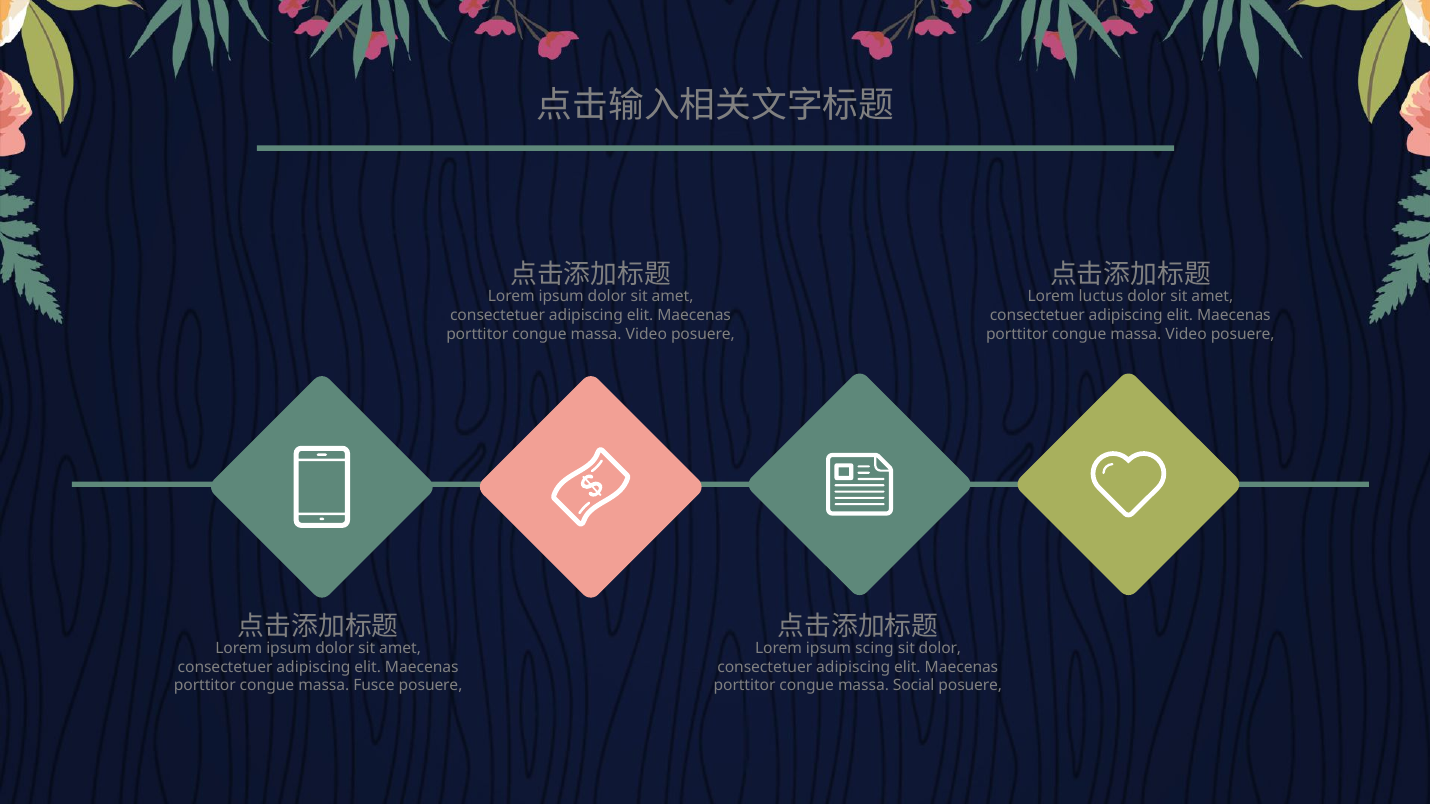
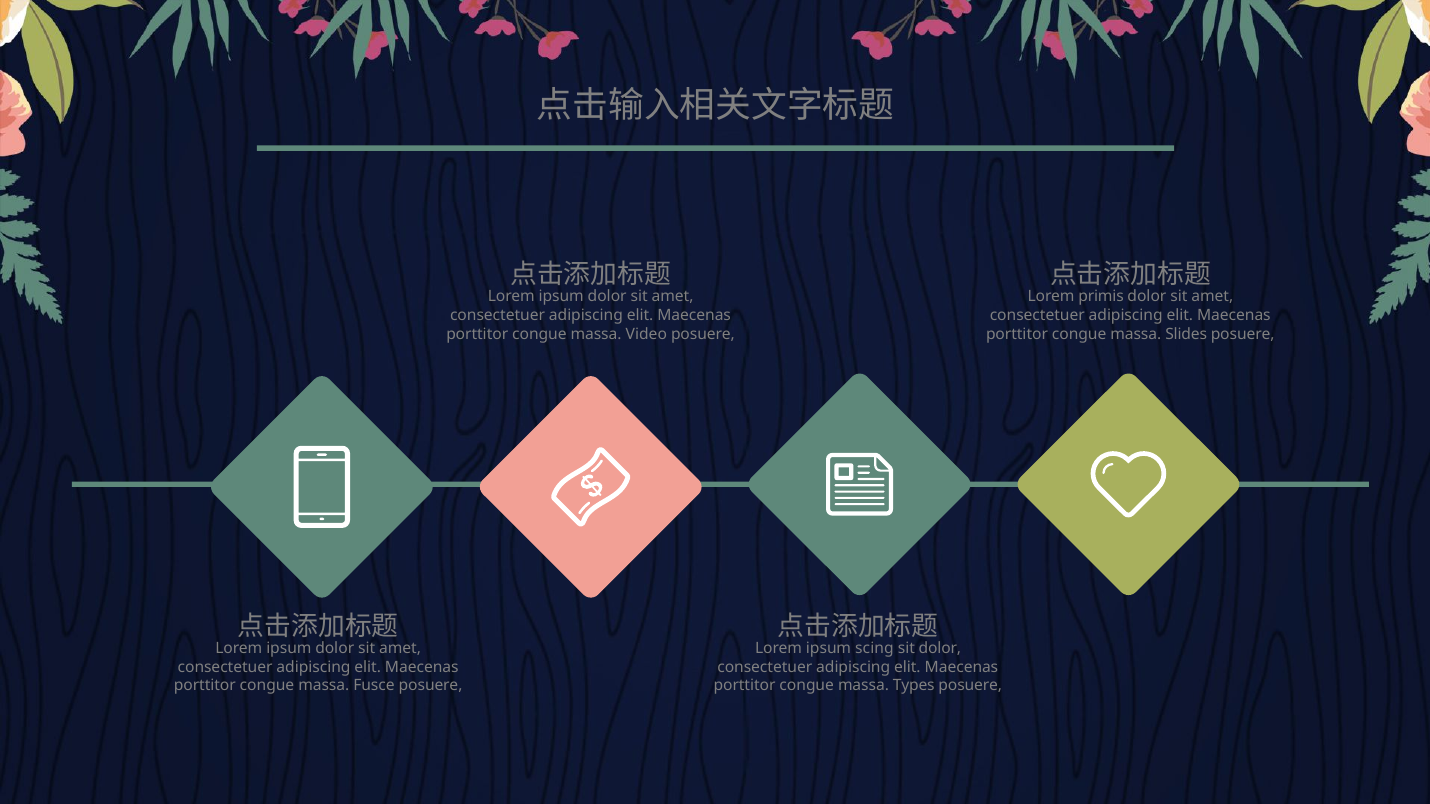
luctus: luctus -> primis (1101, 297)
Video: Video -> Slides (1186, 334)
Social: Social -> Types (914, 686)
